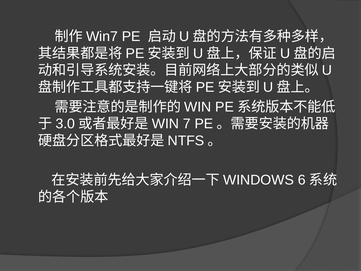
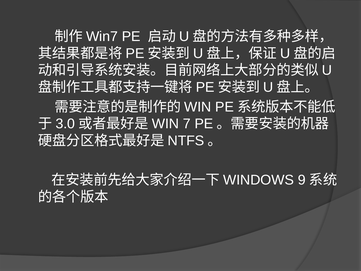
6: 6 -> 9 (302, 180)
